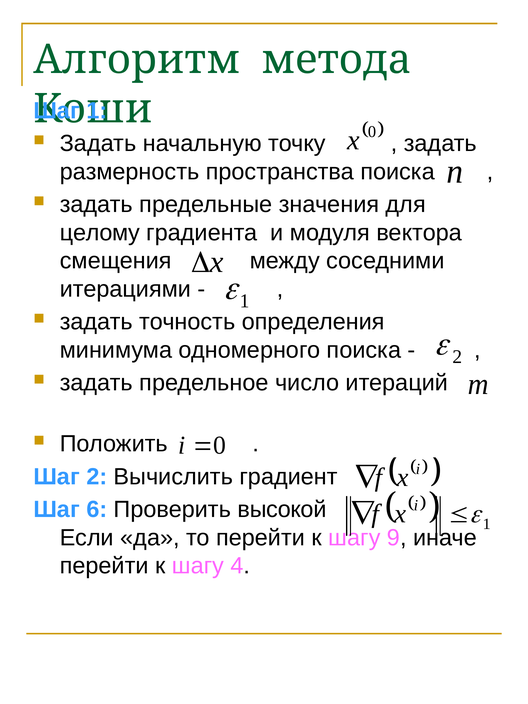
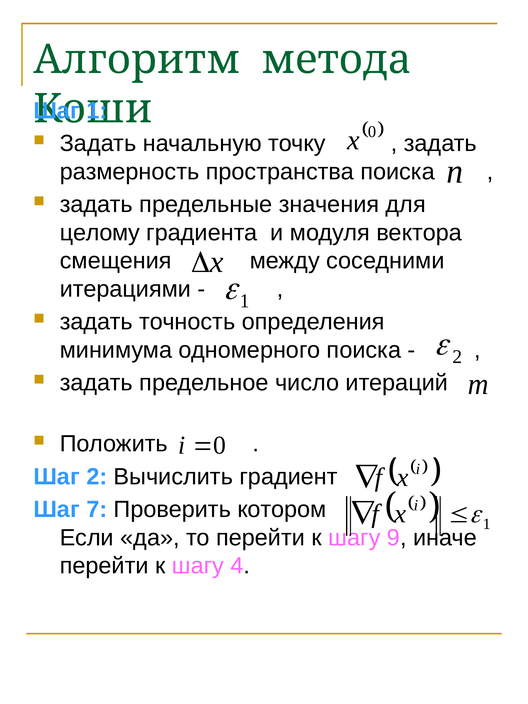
6: 6 -> 7 (97, 510)
высокой: высокой -> котором (282, 510)
